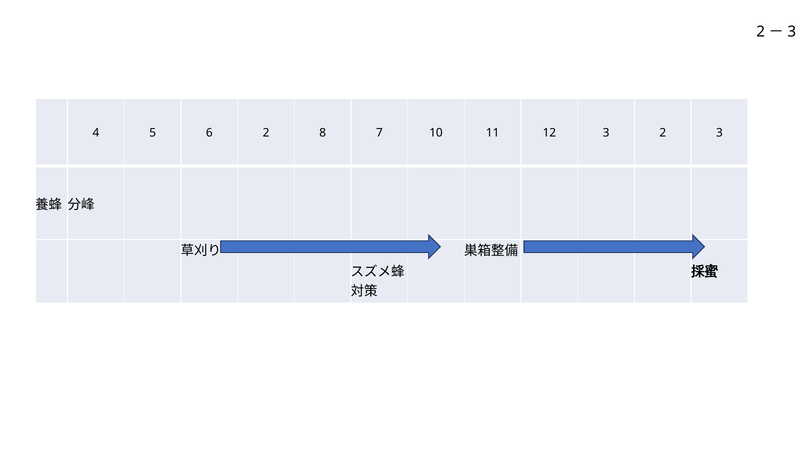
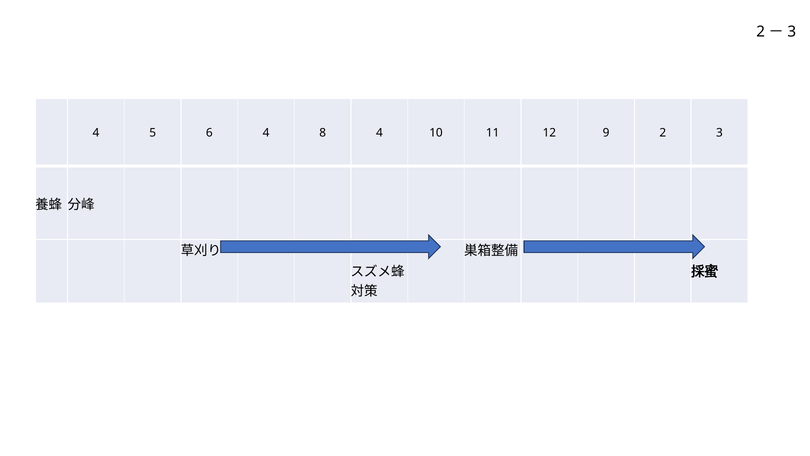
6 2: 2 -> 4 (266, 133)
8 7: 7 -> 4 (379, 133)
12 3: 3 -> 9 (606, 133)
